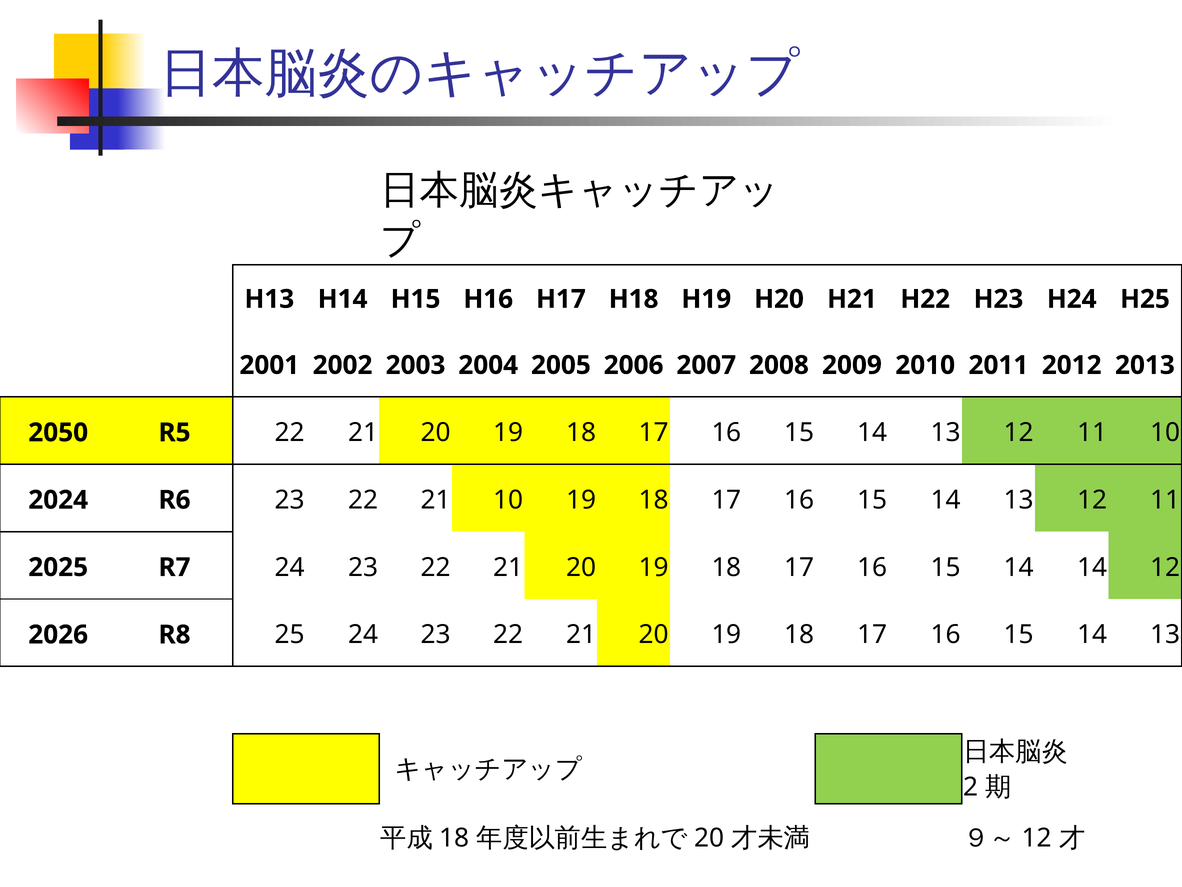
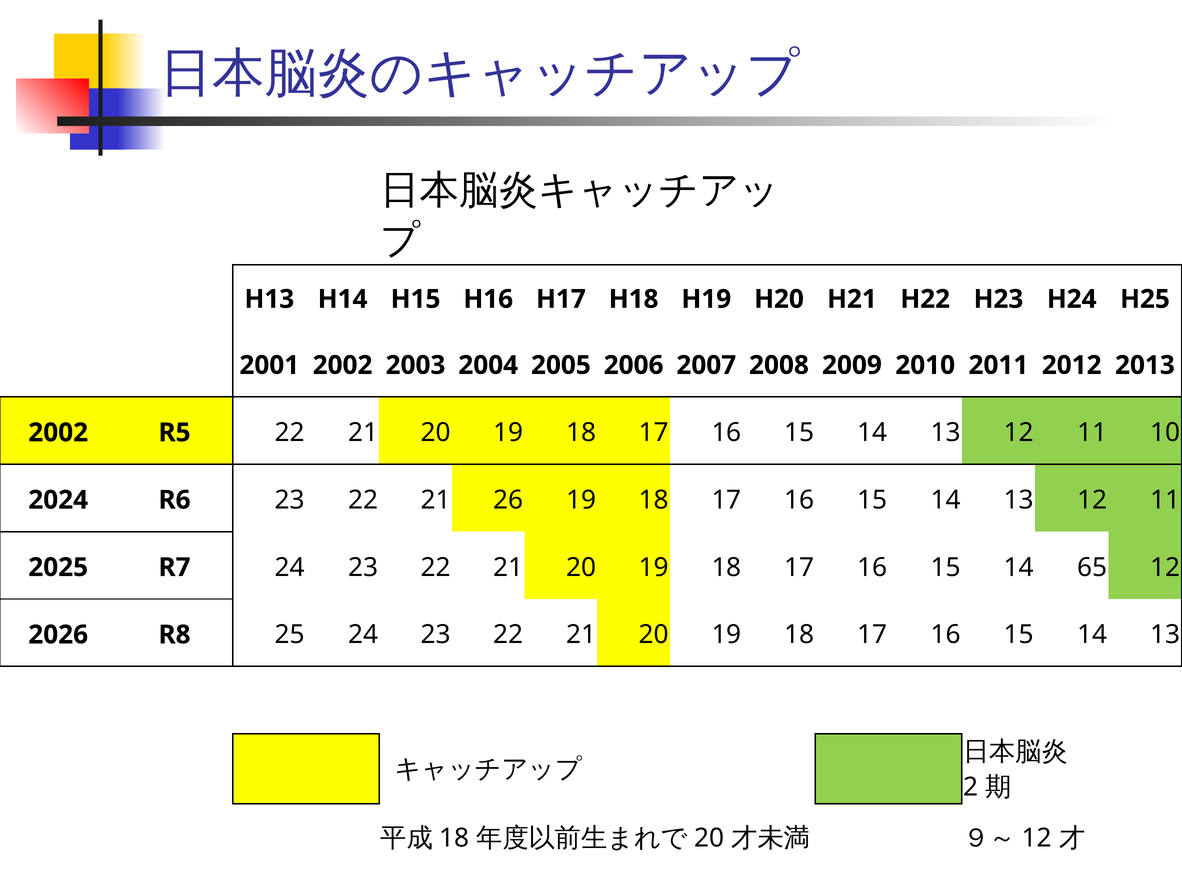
2050: 2050 -> 2002 (58, 432)
21 10: 10 -> 26 (508, 500)
14 14: 14 -> 65 (1092, 567)
